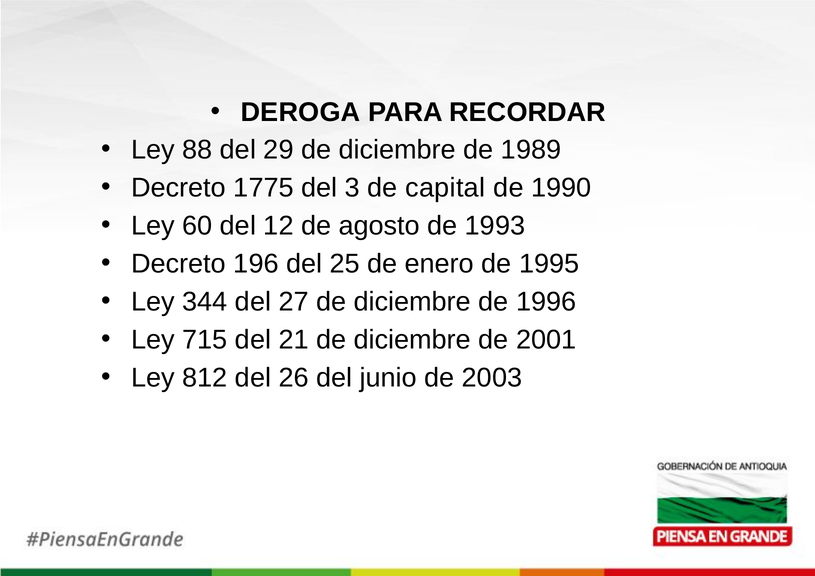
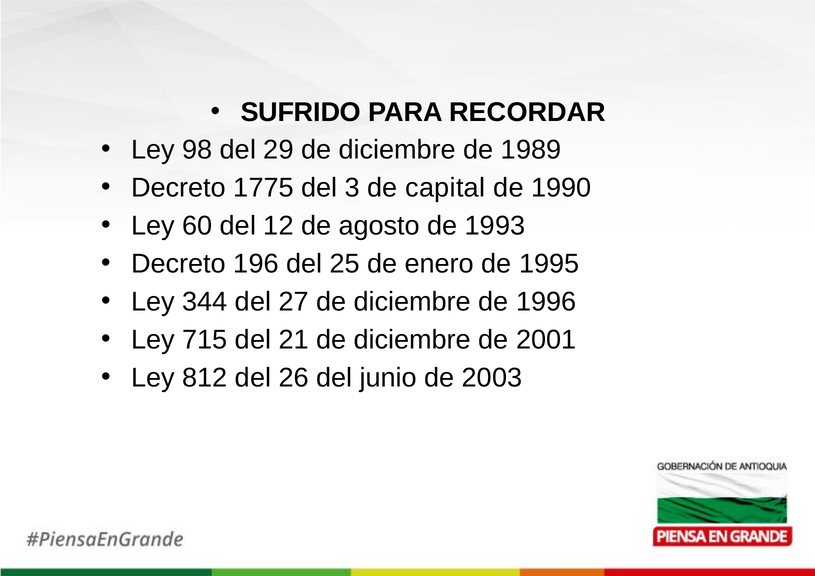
DEROGA: DEROGA -> SUFRIDO (301, 112)
88: 88 -> 98 (197, 150)
